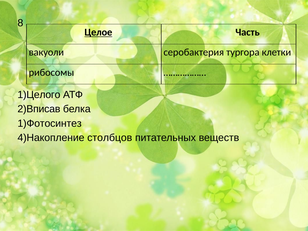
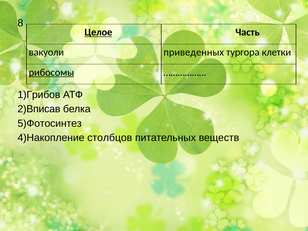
серобактерия: серобактерия -> приведенных (194, 52)
рибосомы underline: none -> present (51, 72)
1)Целого: 1)Целого -> 1)Грибов (39, 95)
1)Фотосинтез: 1)Фотосинтез -> 5)Фотосинтез (50, 123)
